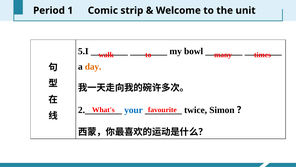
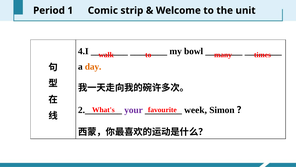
5.I: 5.I -> 4.I (83, 51)
your colour: blue -> purple (134, 110)
twice: twice -> week (196, 110)
